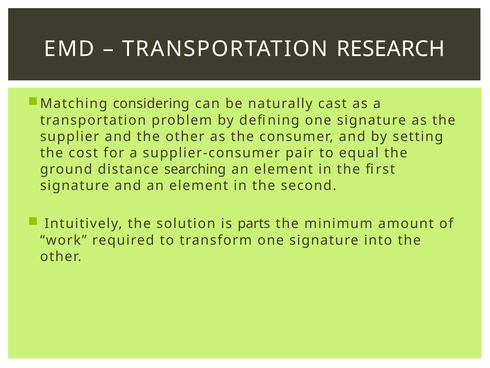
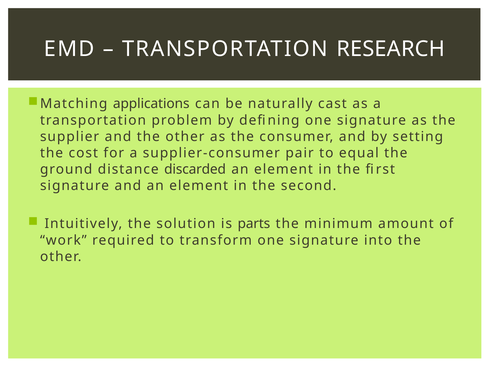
considering: considering -> applications (151, 104)
searching: searching -> discarded (195, 169)
